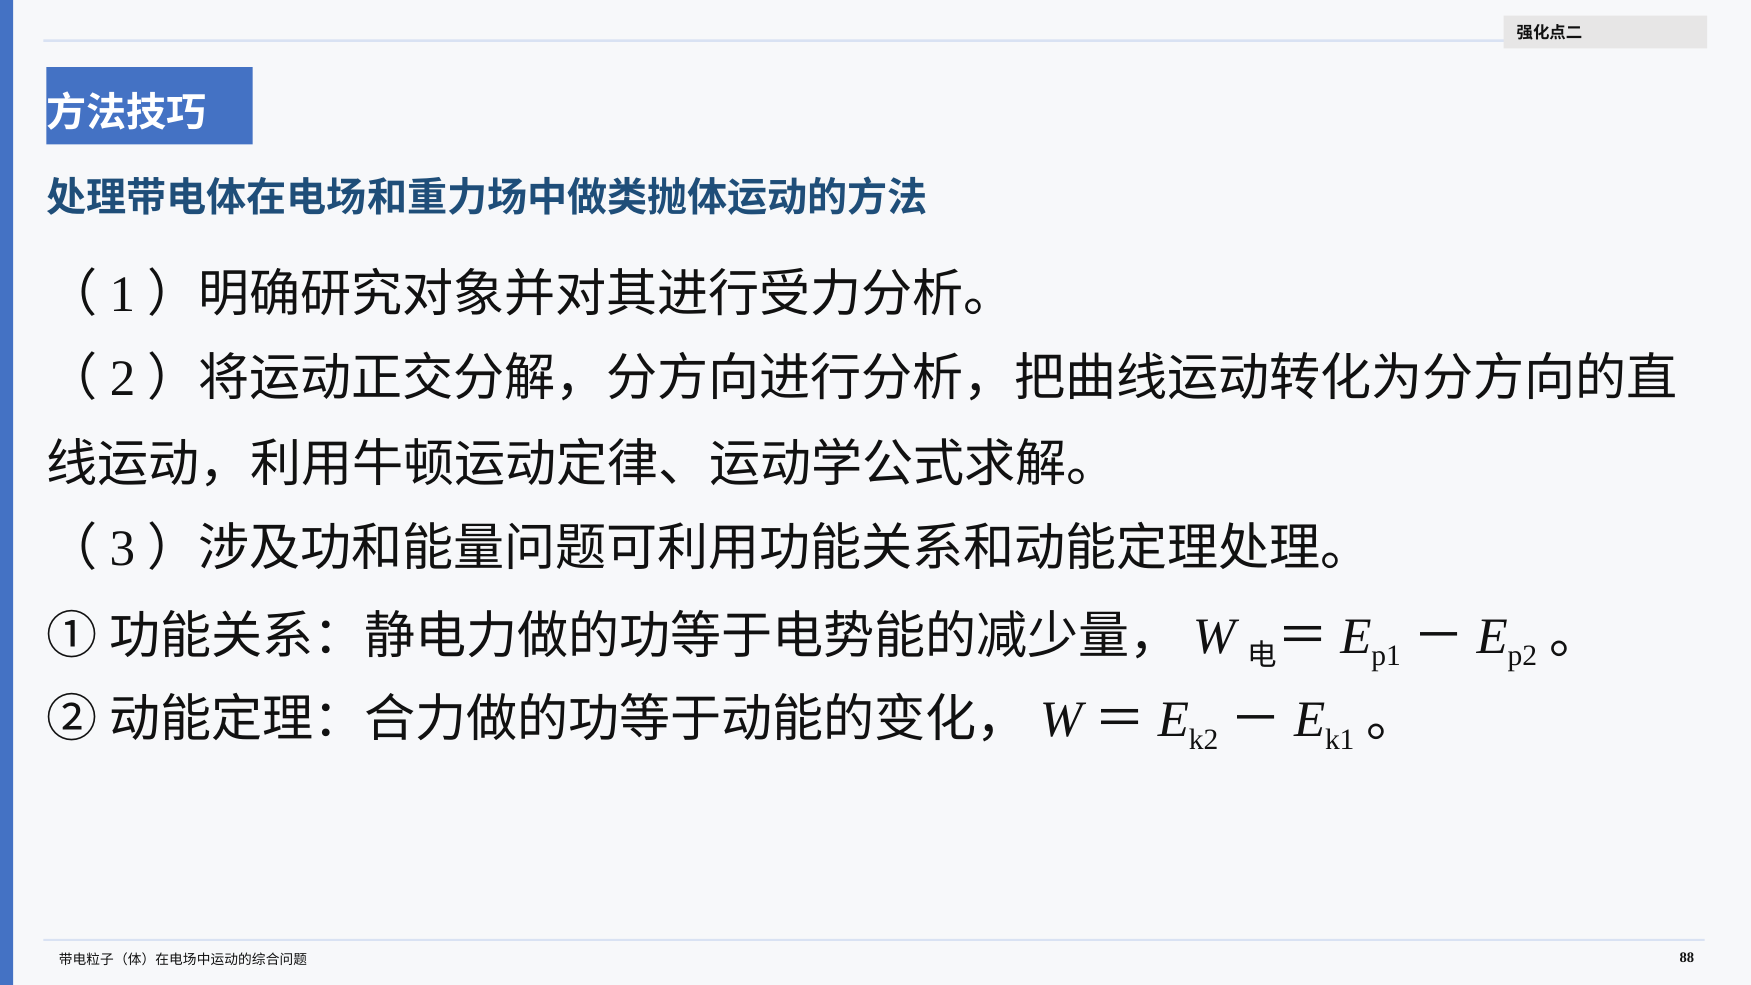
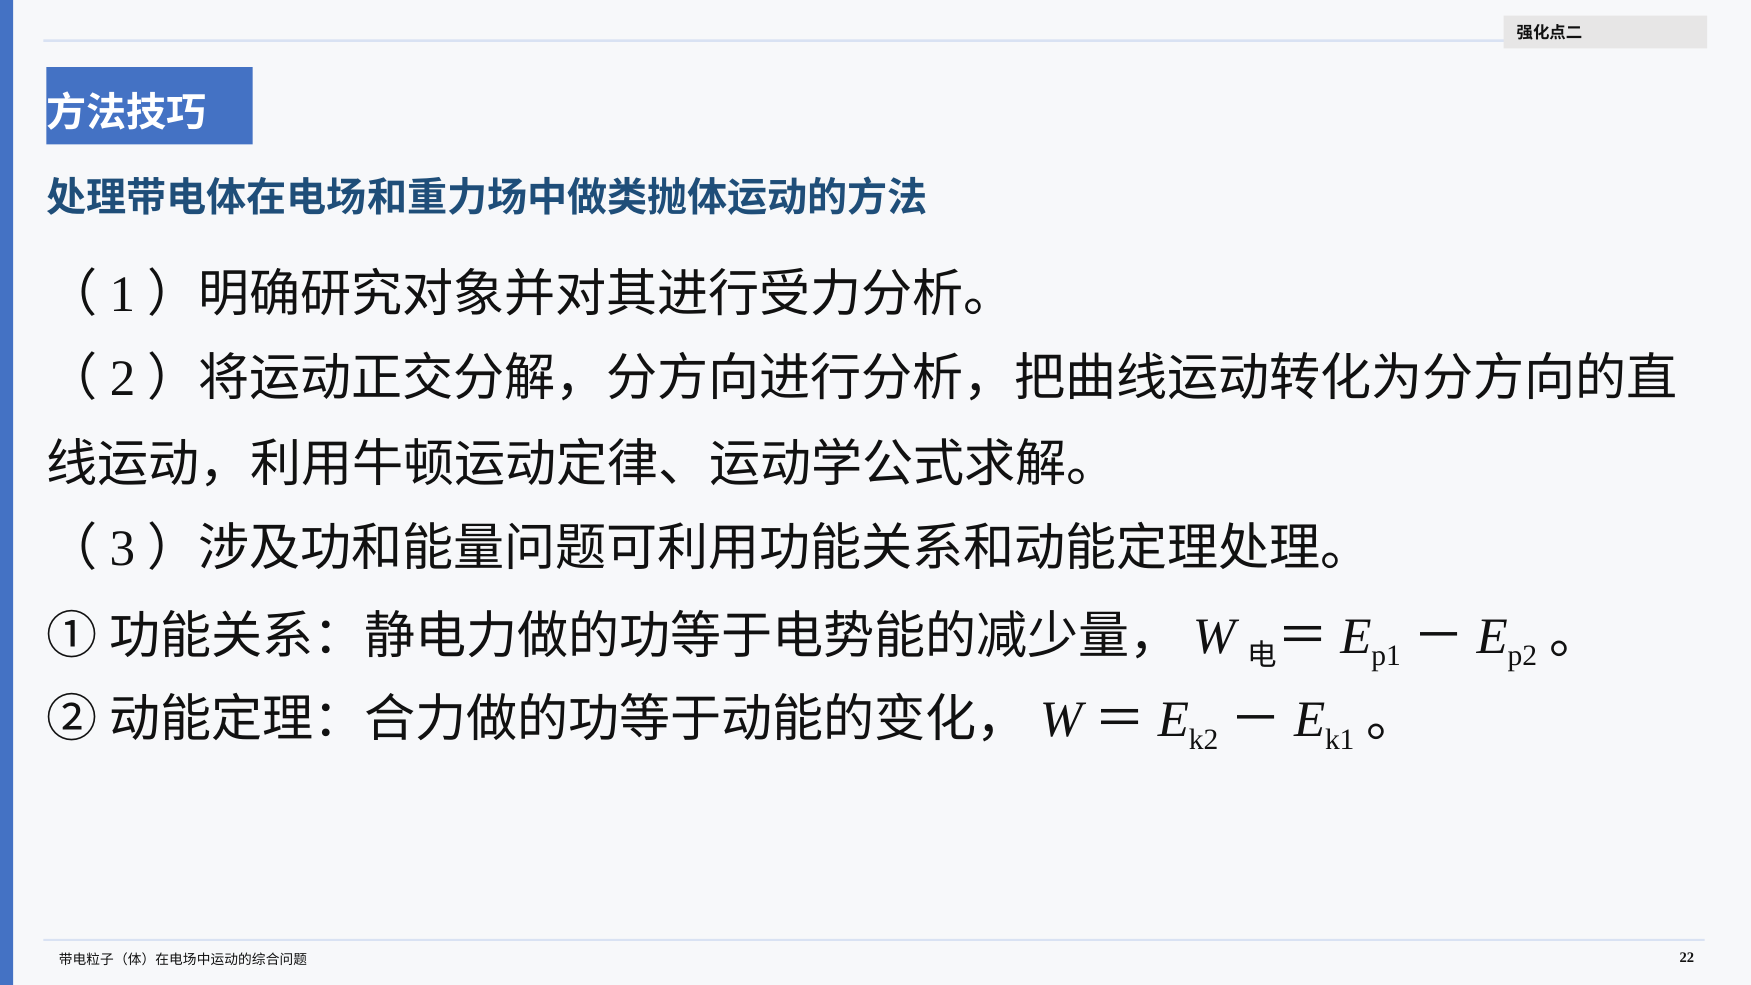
88: 88 -> 22 (1687, 958)
